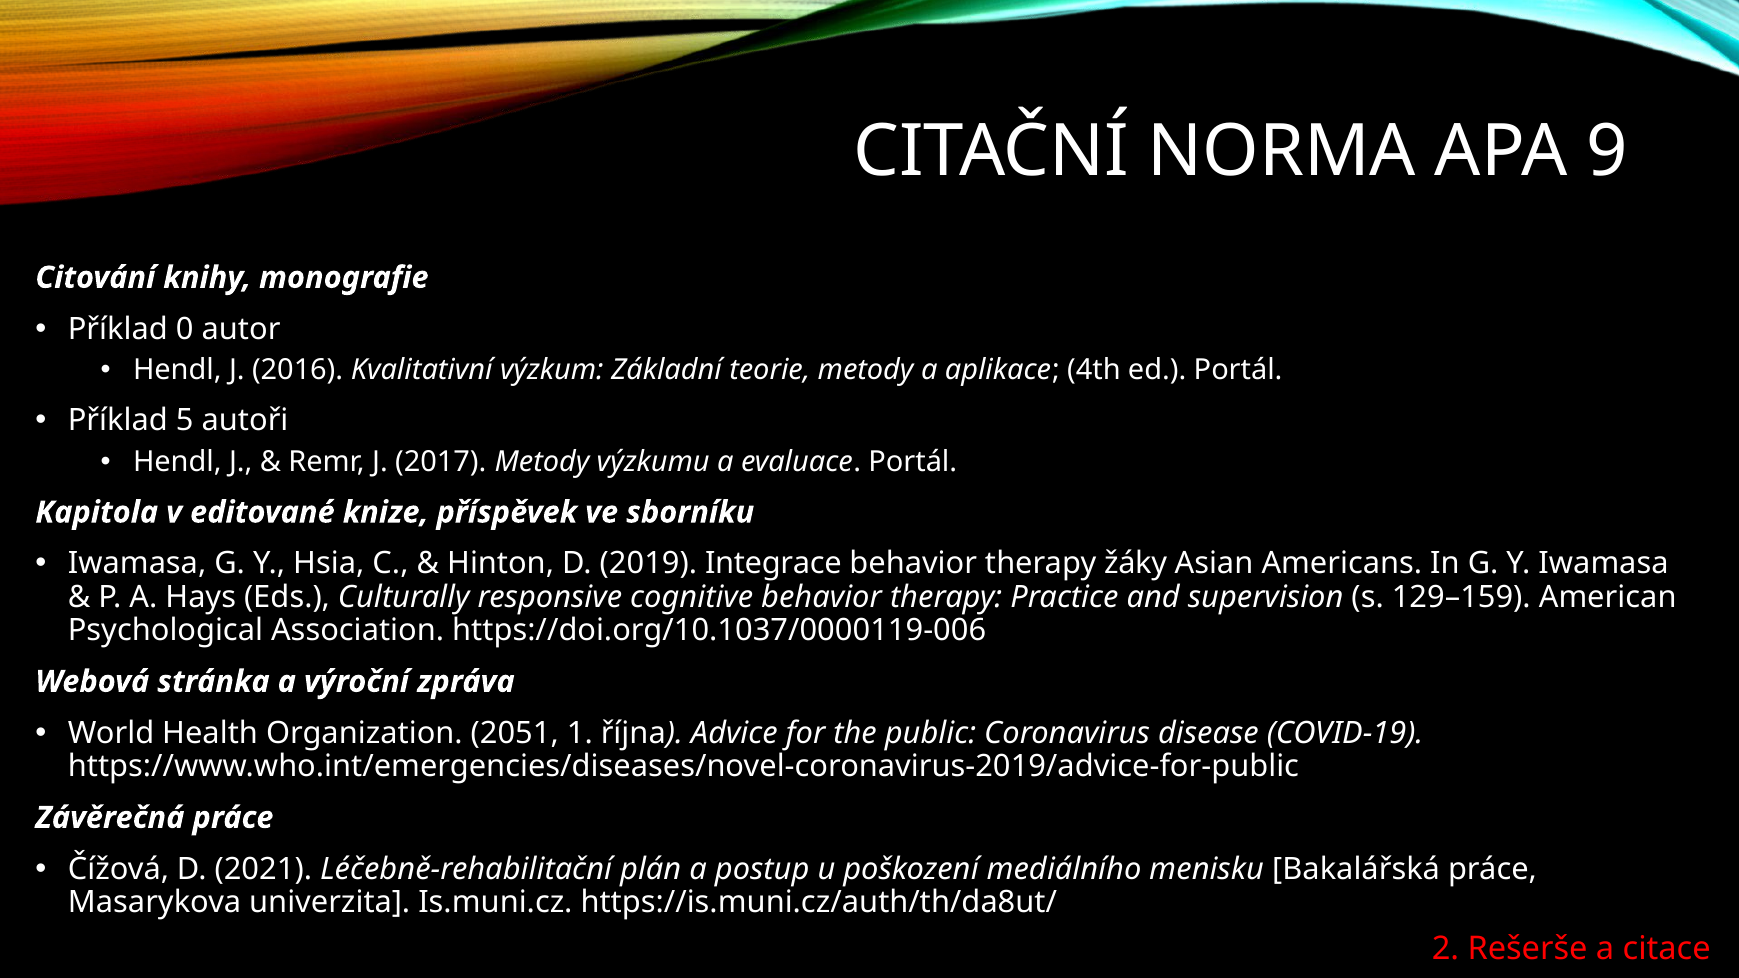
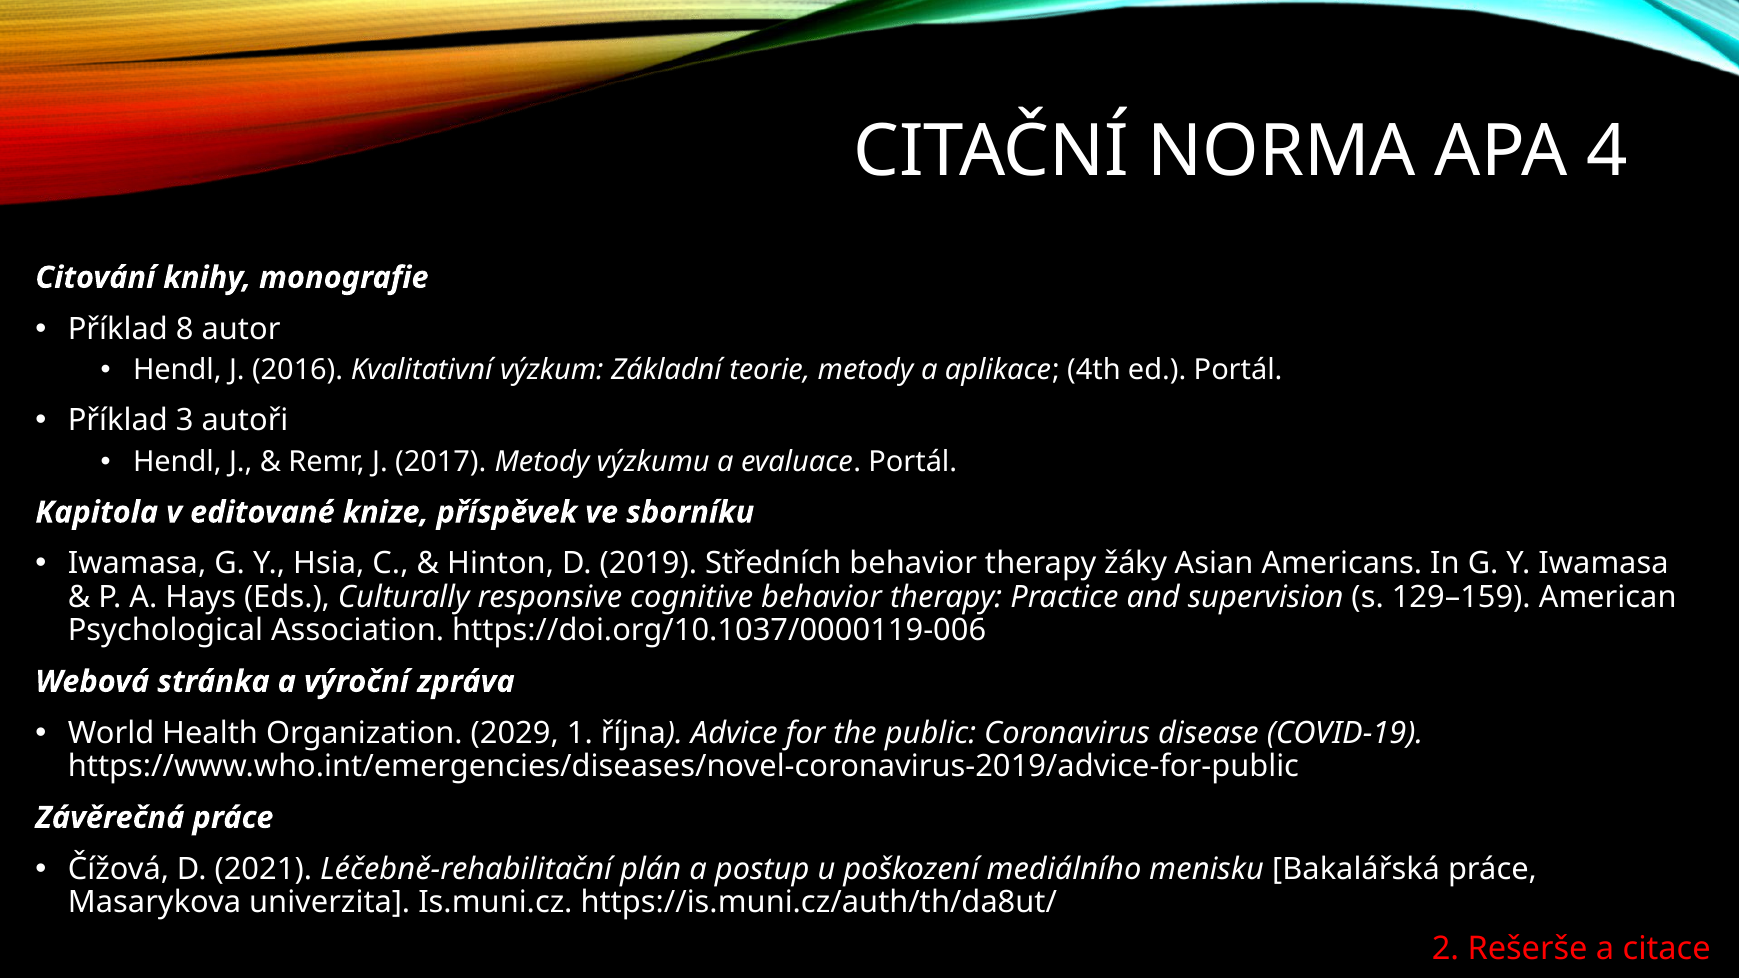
9: 9 -> 4 (1607, 152)
0: 0 -> 8 (185, 329)
5: 5 -> 3 (185, 421)
Integrace: Integrace -> Středních (773, 564)
2051: 2051 -> 2029 (515, 733)
